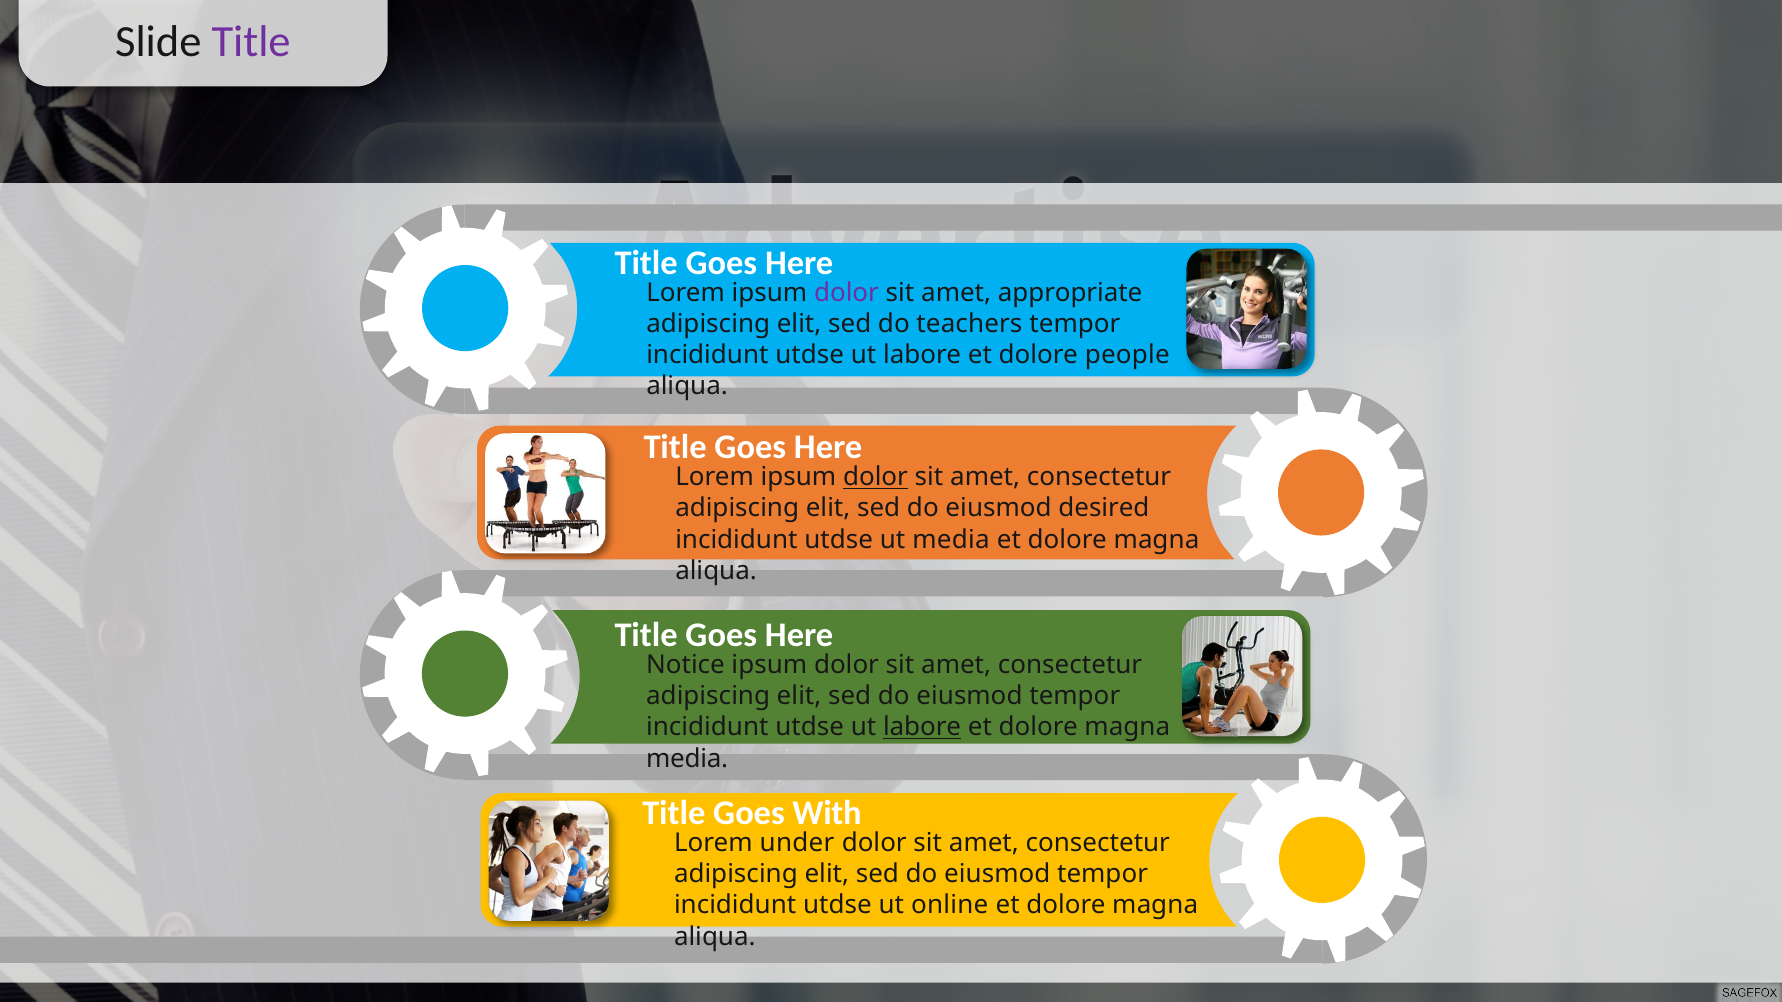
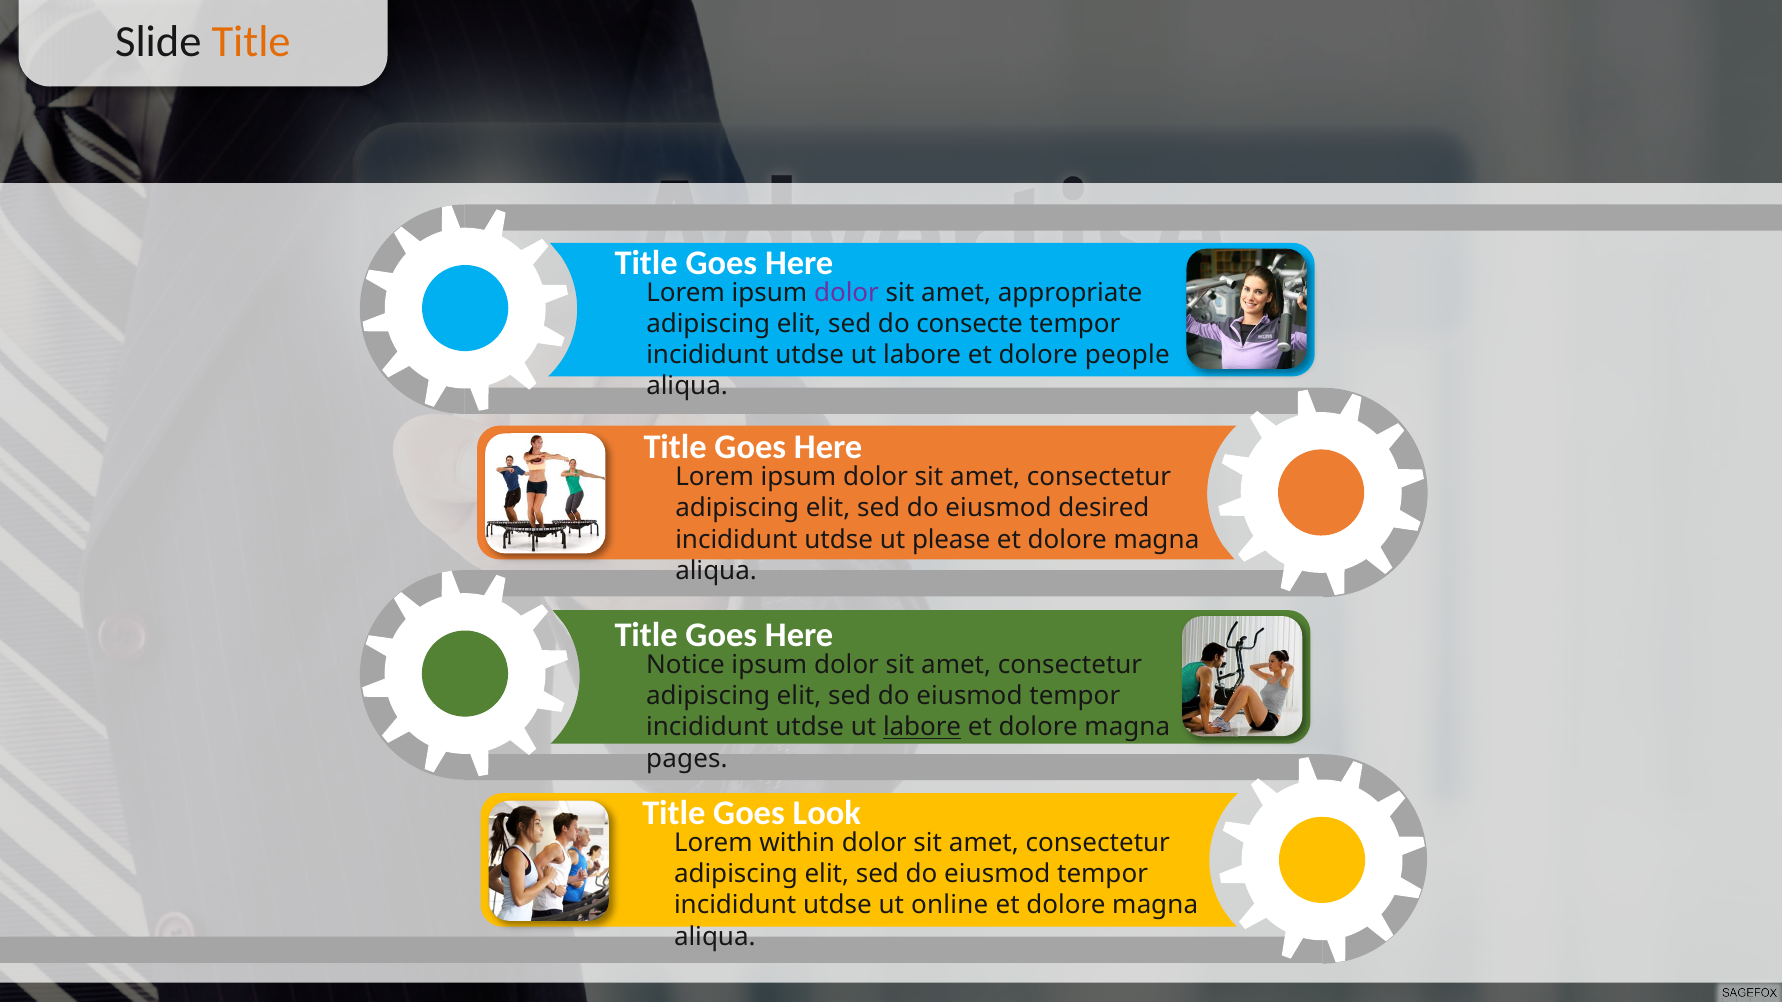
Title colour: purple -> orange (251, 42)
teachers: teachers -> consecte (970, 324)
dolor underline: present -> none (876, 477)
ut media: media -> please (951, 540)
media: media -> pages (687, 759)
With: With -> Look (827, 813)
under: under -> within (797, 843)
